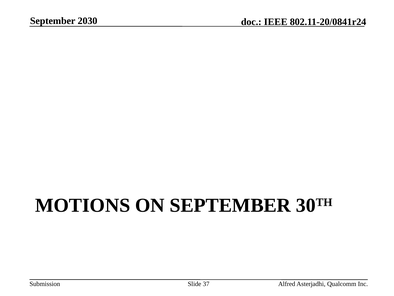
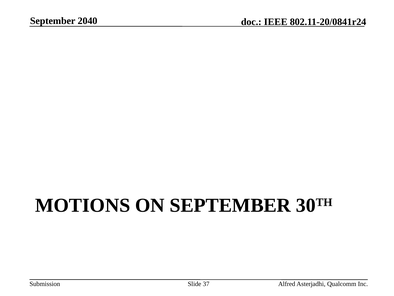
2030: 2030 -> 2040 (88, 21)
